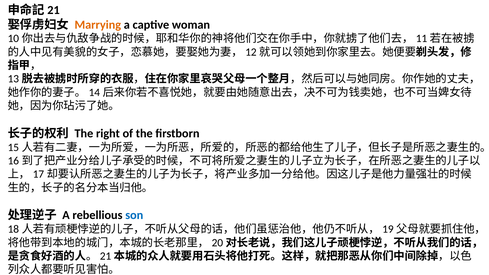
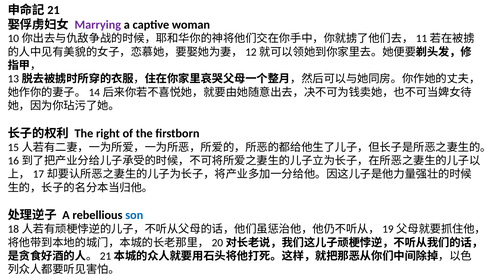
Marrying colour: orange -> purple (98, 25)
